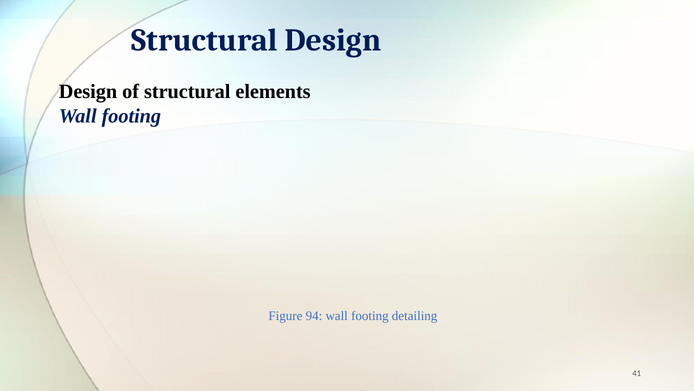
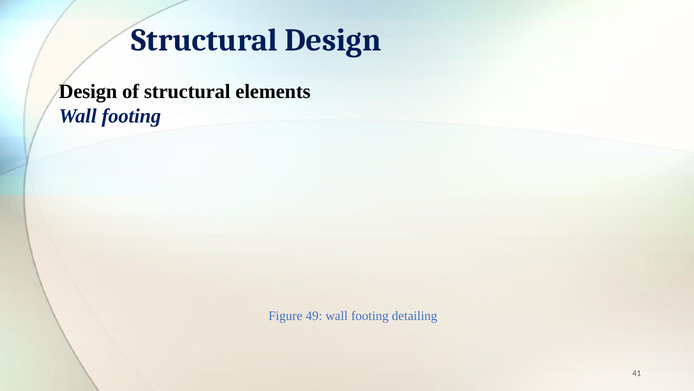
94: 94 -> 49 (314, 315)
